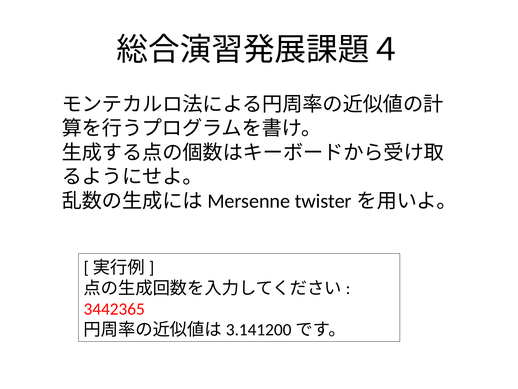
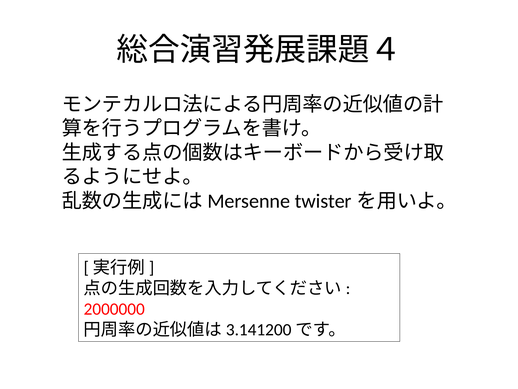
3442365: 3442365 -> 2000000 (114, 309)
